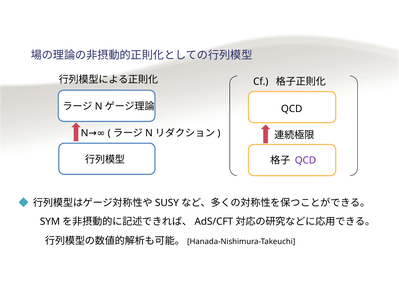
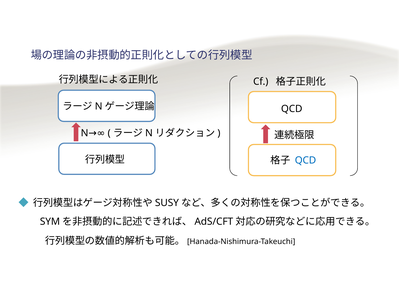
QCD colour: purple -> blue (305, 160)
